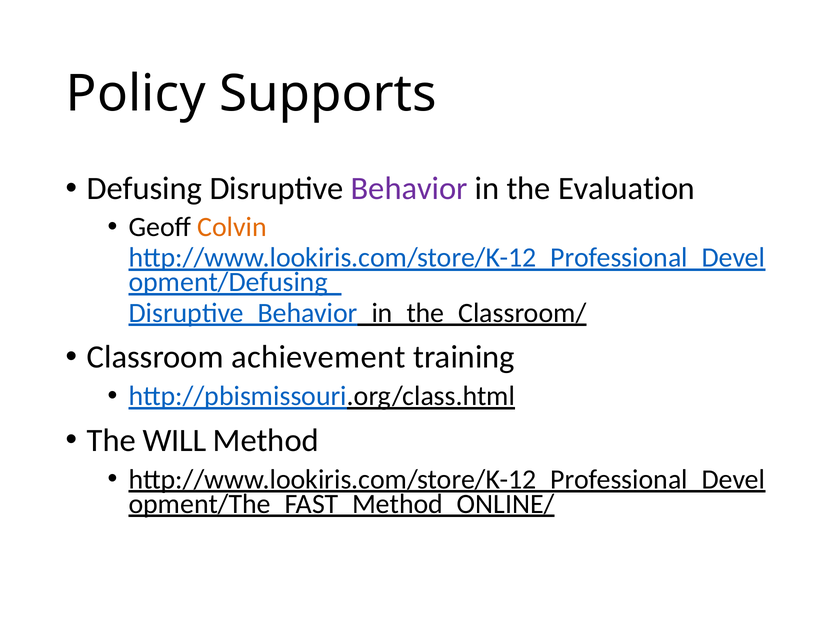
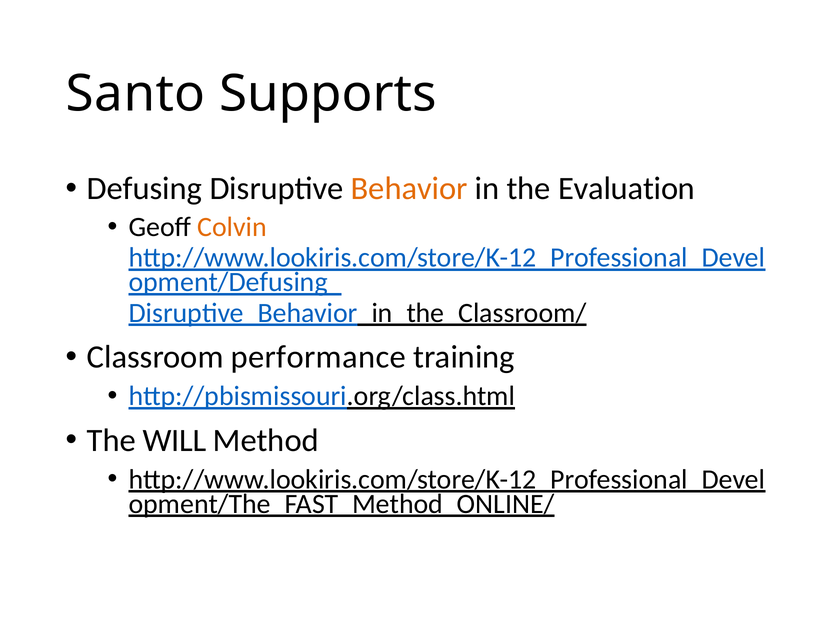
Policy: Policy -> Santo (136, 94)
Behavior colour: purple -> orange (409, 189)
achievement: achievement -> performance (318, 357)
